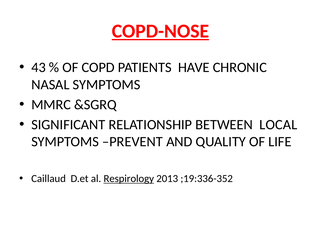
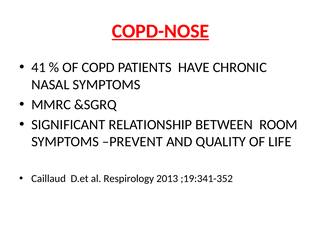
43: 43 -> 41 (39, 67)
LOCAL: LOCAL -> ROOM (278, 124)
Respirology underline: present -> none (129, 178)
;19:336-352: ;19:336-352 -> ;19:341-352 (207, 178)
